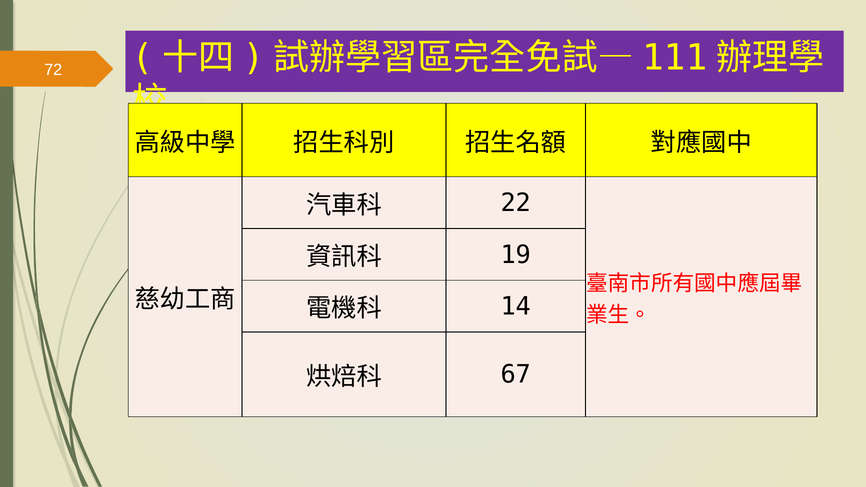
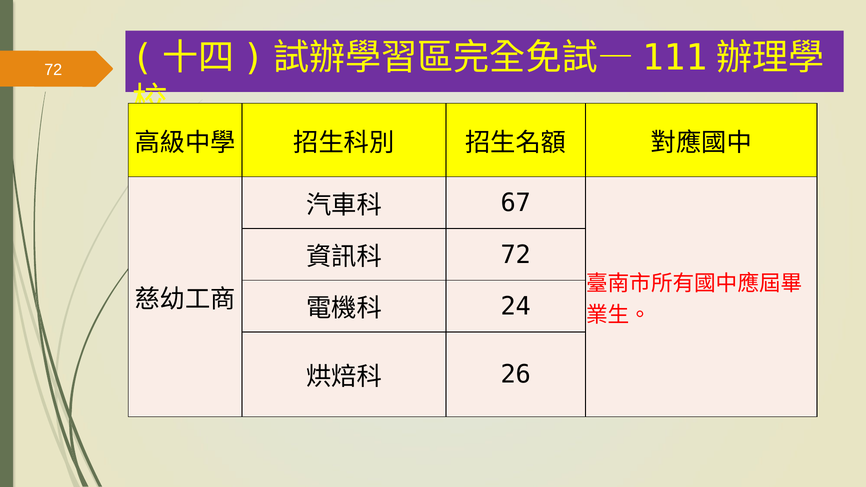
22: 22 -> 67 (516, 203)
19: 19 -> 72 (516, 255)
14: 14 -> 24 (516, 306)
67: 67 -> 26 (516, 375)
